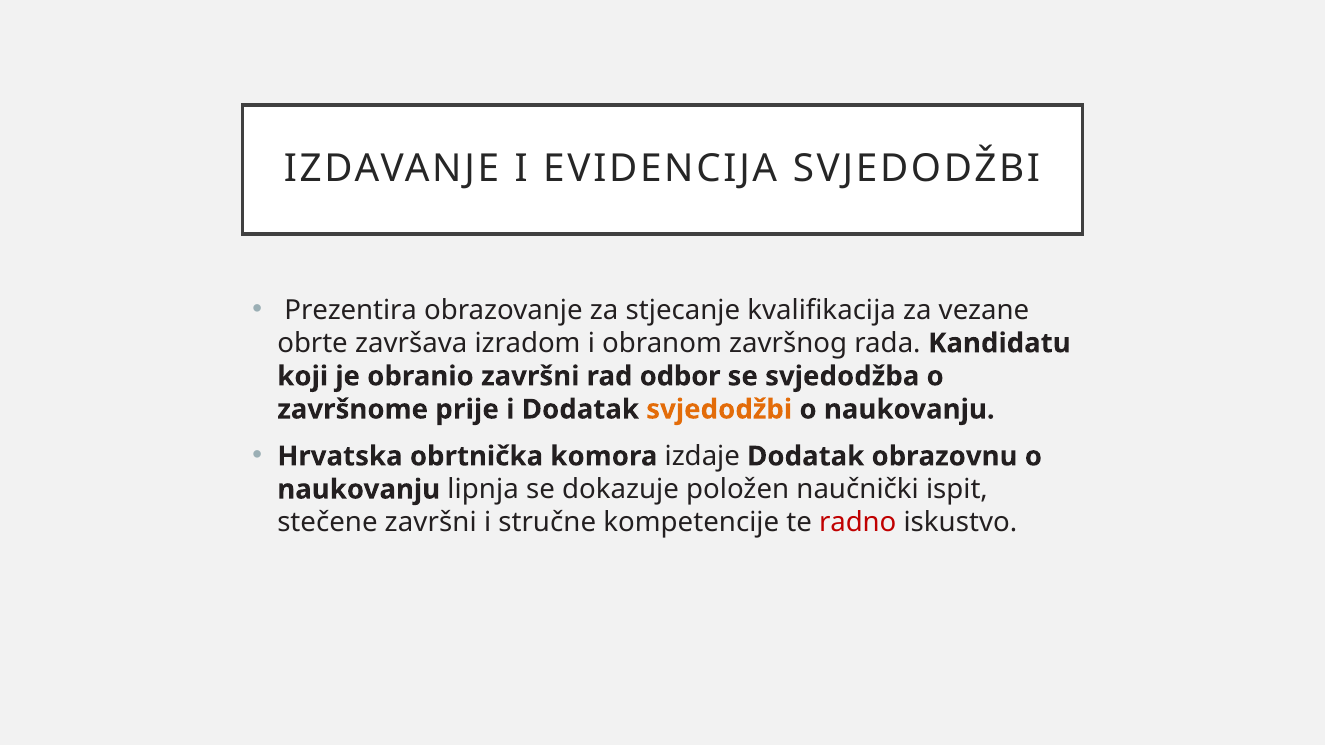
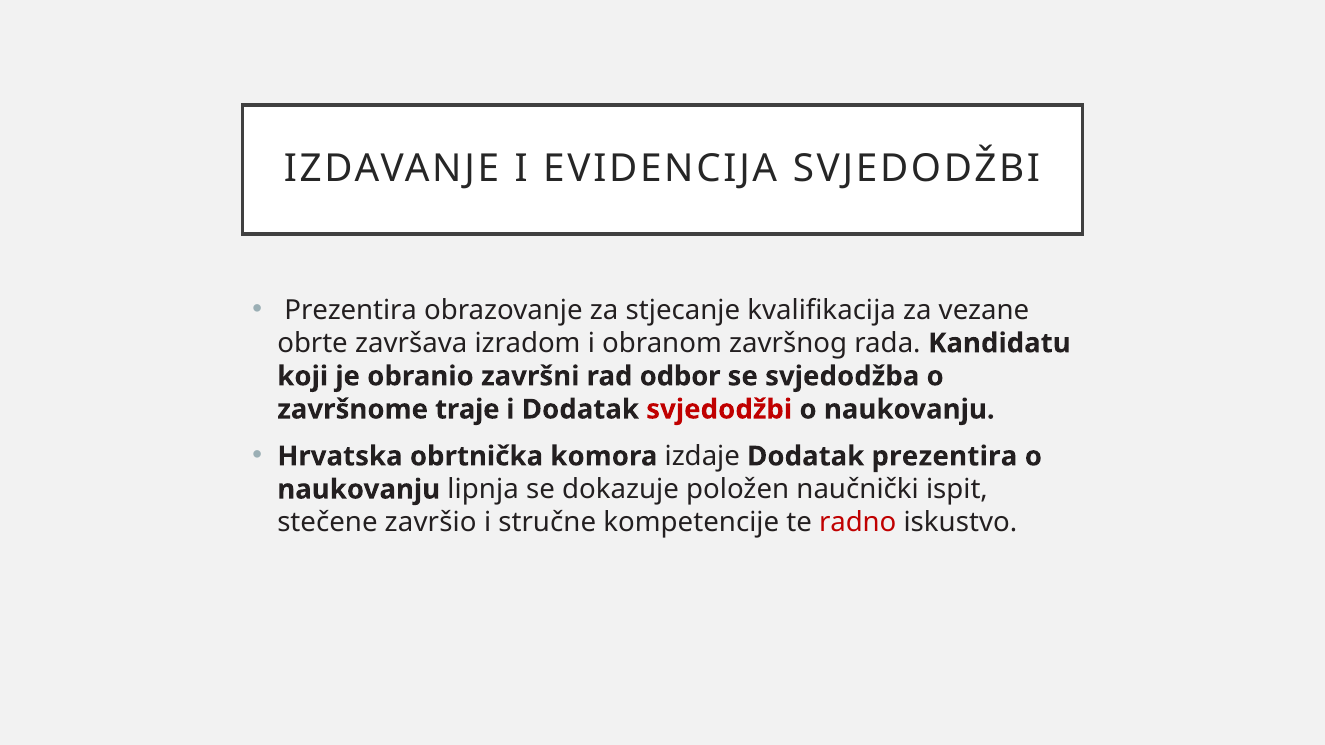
prije: prije -> traje (467, 410)
svjedodžbi colour: orange -> red (719, 410)
Dodatak obrazovnu: obrazovnu -> prezentira (944, 457)
stečene završni: završni -> završio (431, 523)
